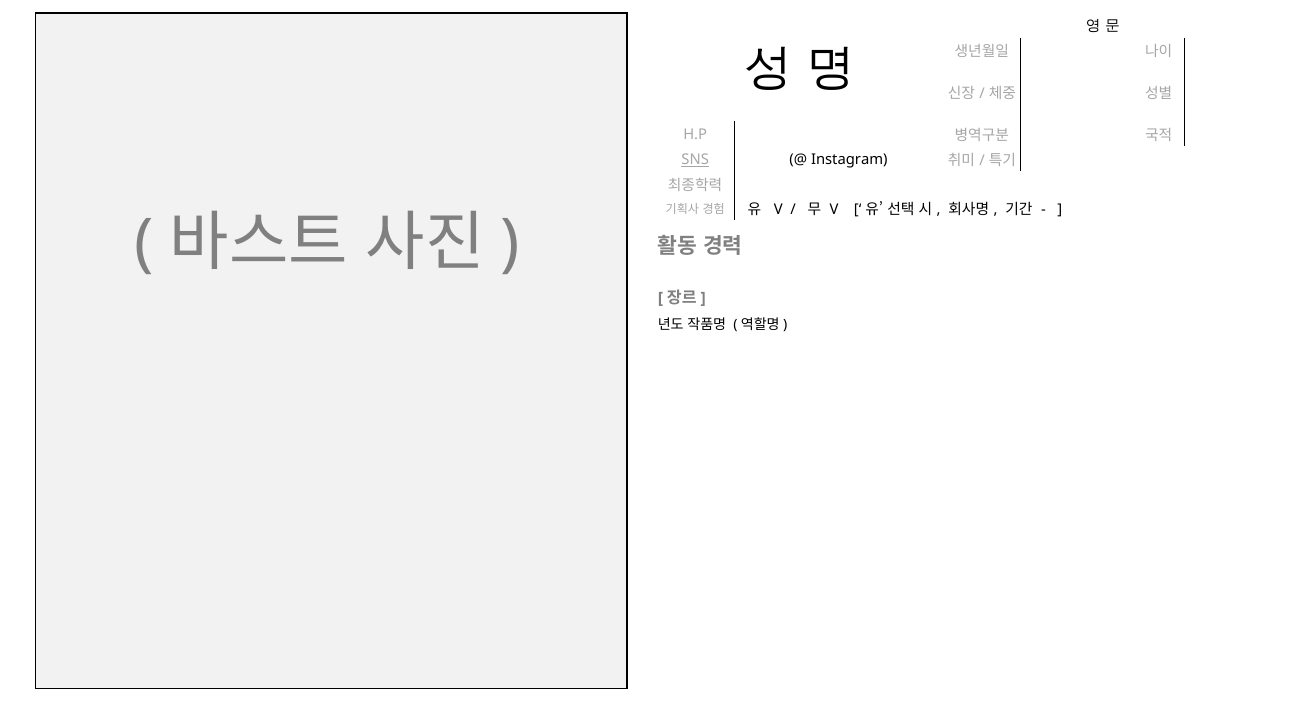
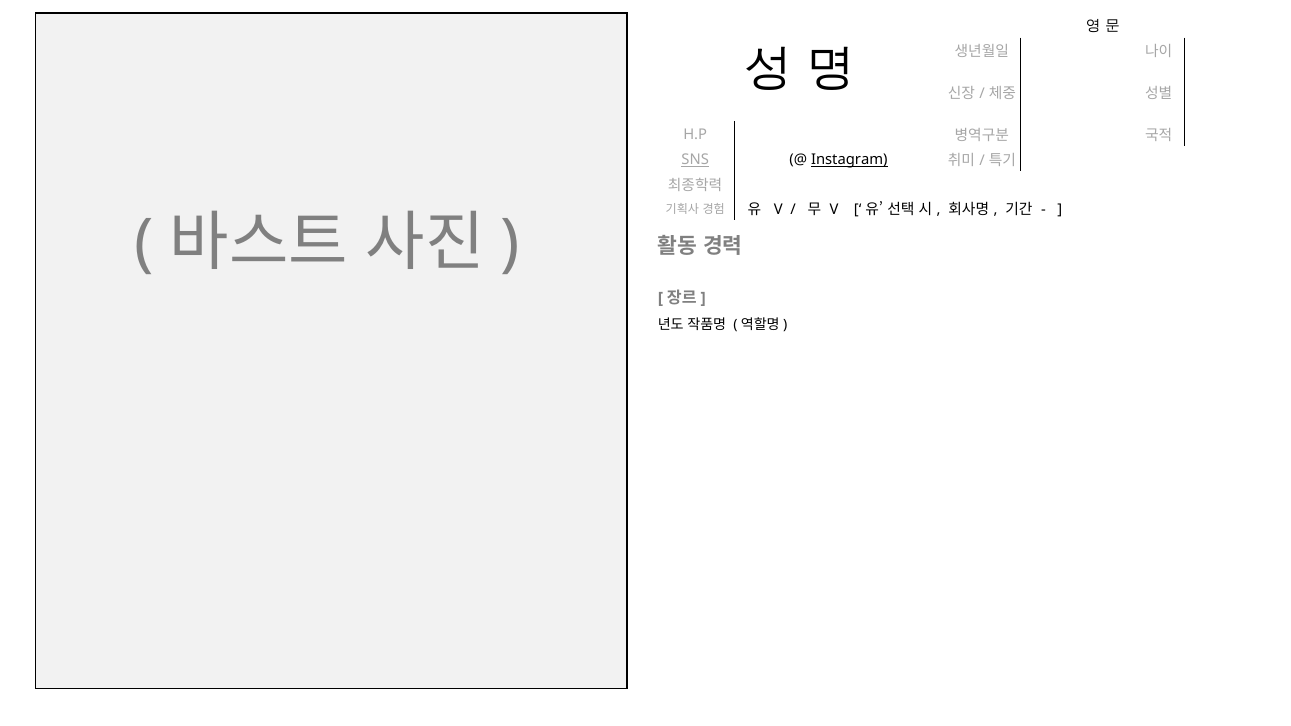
Instagram underline: none -> present (849, 160)
